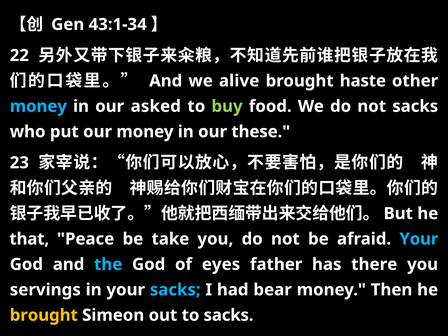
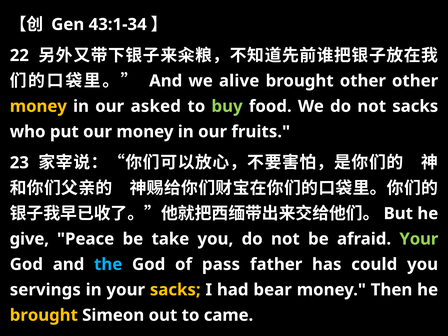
brought haste: haste -> other (363, 81)
money colour: light blue -> yellow (38, 106)
these: these -> fruits (261, 132)
that: that -> give (29, 239)
Your colour: light blue -> light green (419, 239)
eyes: eyes -> pass (221, 264)
there: there -> could (374, 264)
sacks colour: light blue -> yellow (175, 290)
to sacks: sacks -> came (229, 315)
